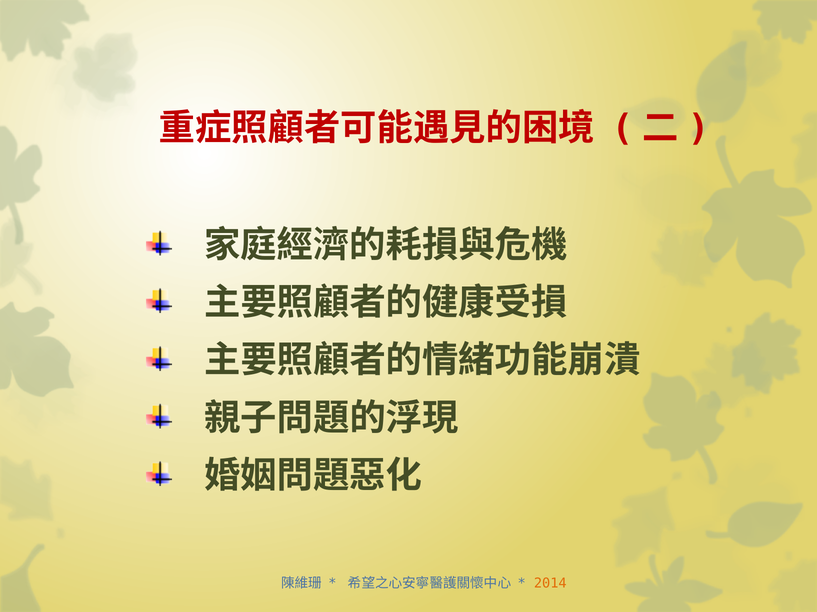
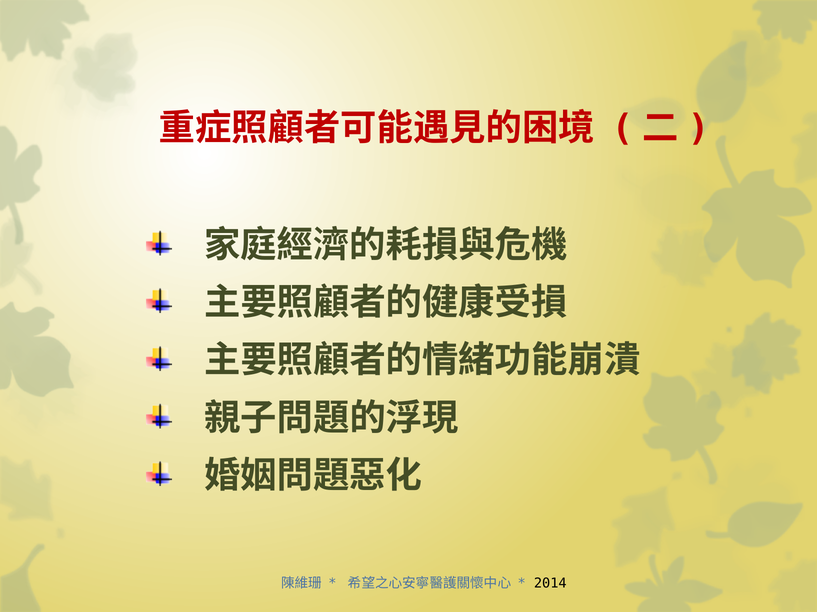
2014 colour: orange -> black (550, 584)
